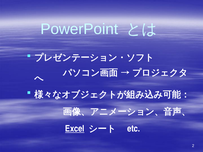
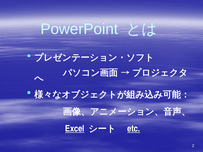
etc underline: none -> present (134, 129)
